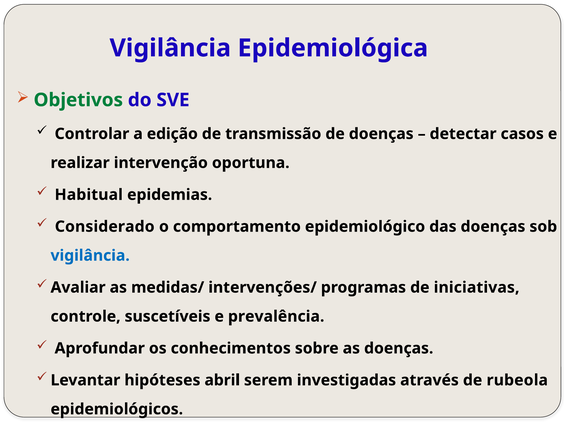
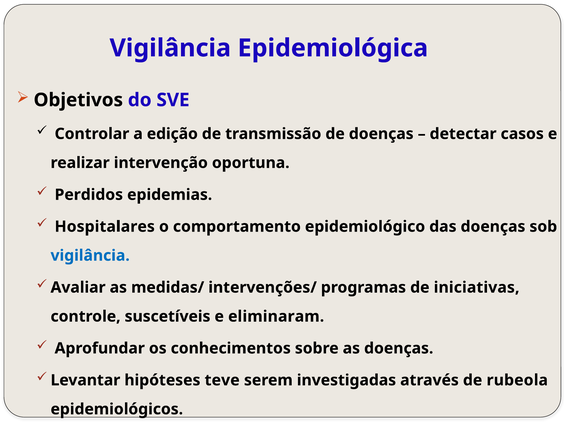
Objetivos colour: green -> black (78, 100)
Habitual: Habitual -> Perdidos (89, 195)
Considerado: Considerado -> Hospitalares (105, 227)
prevalência: prevalência -> eliminaram (276, 317)
abril: abril -> teve (222, 381)
